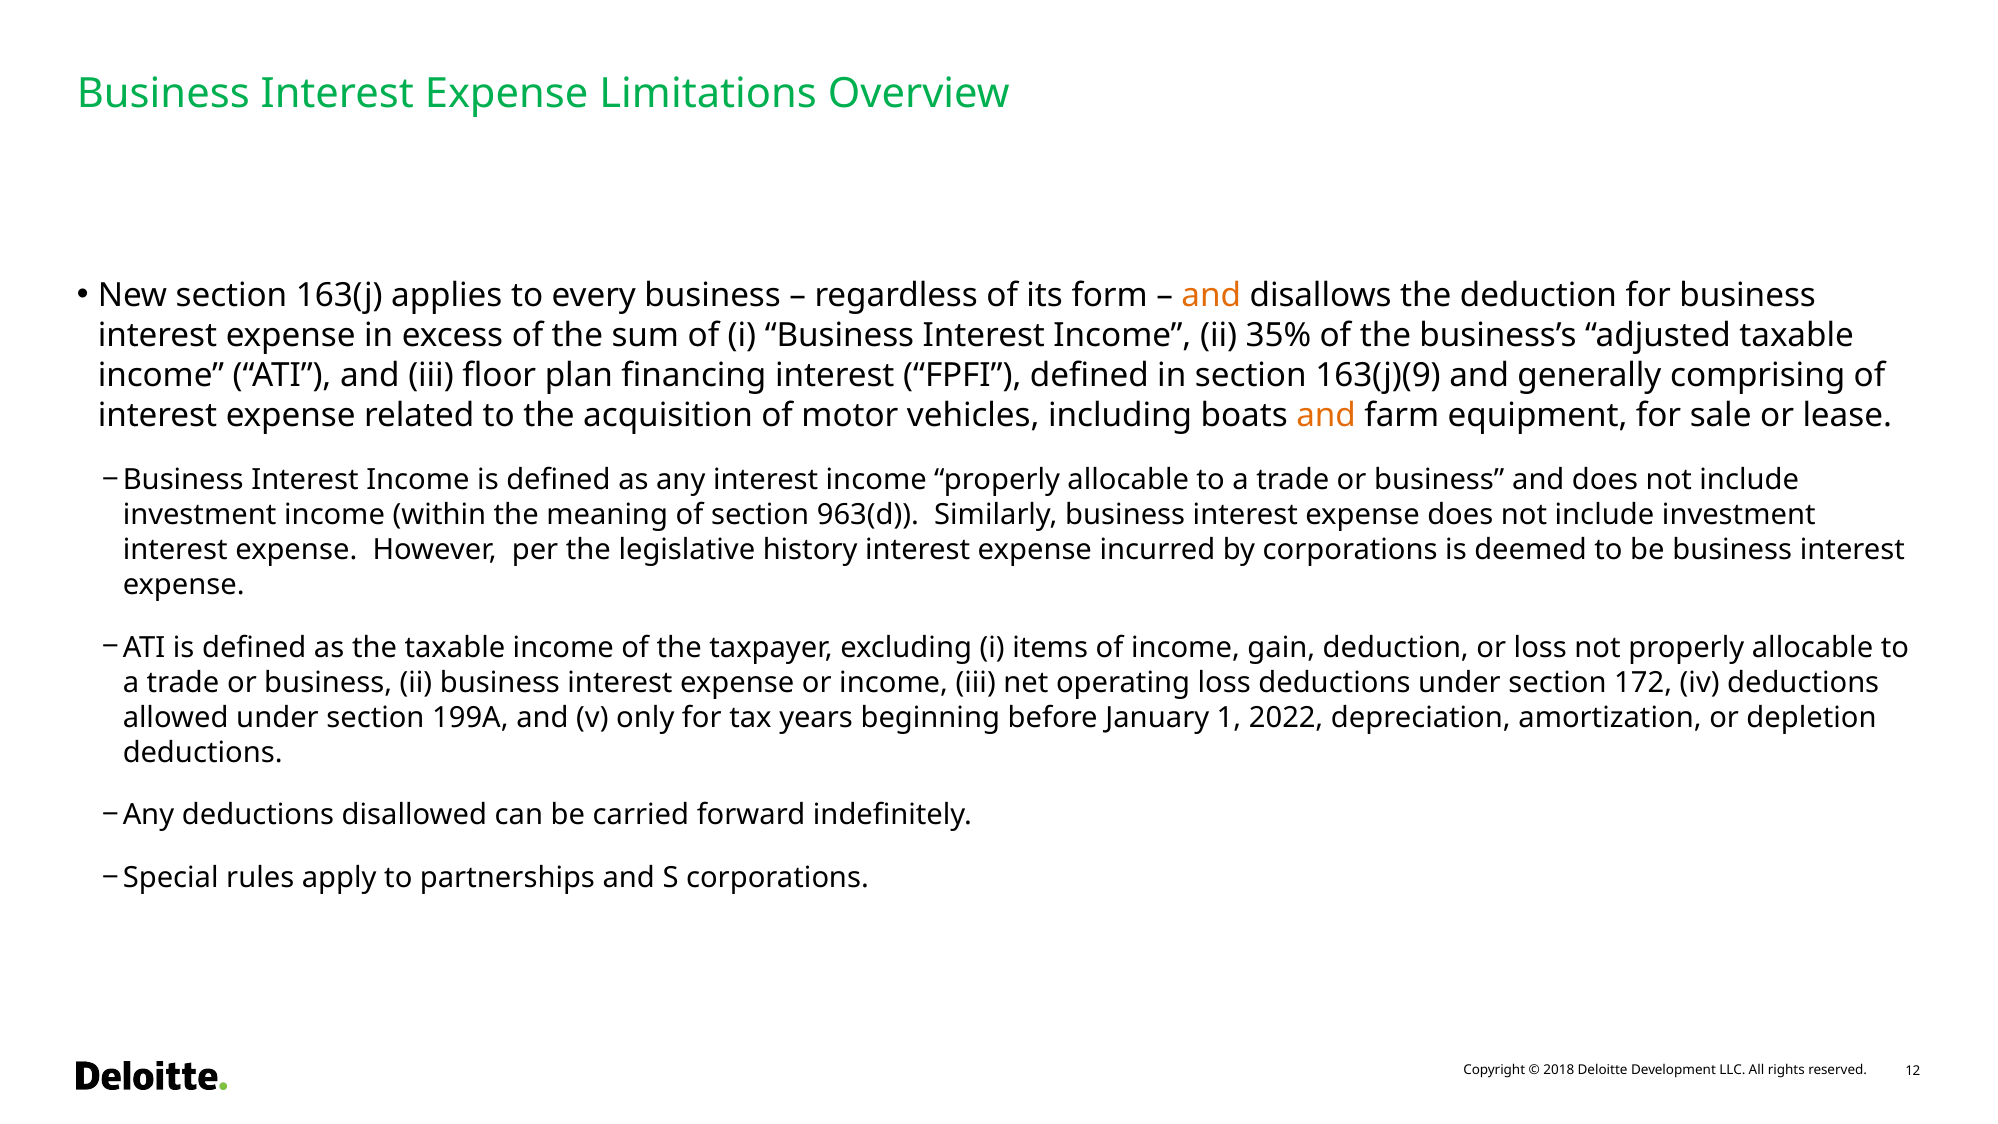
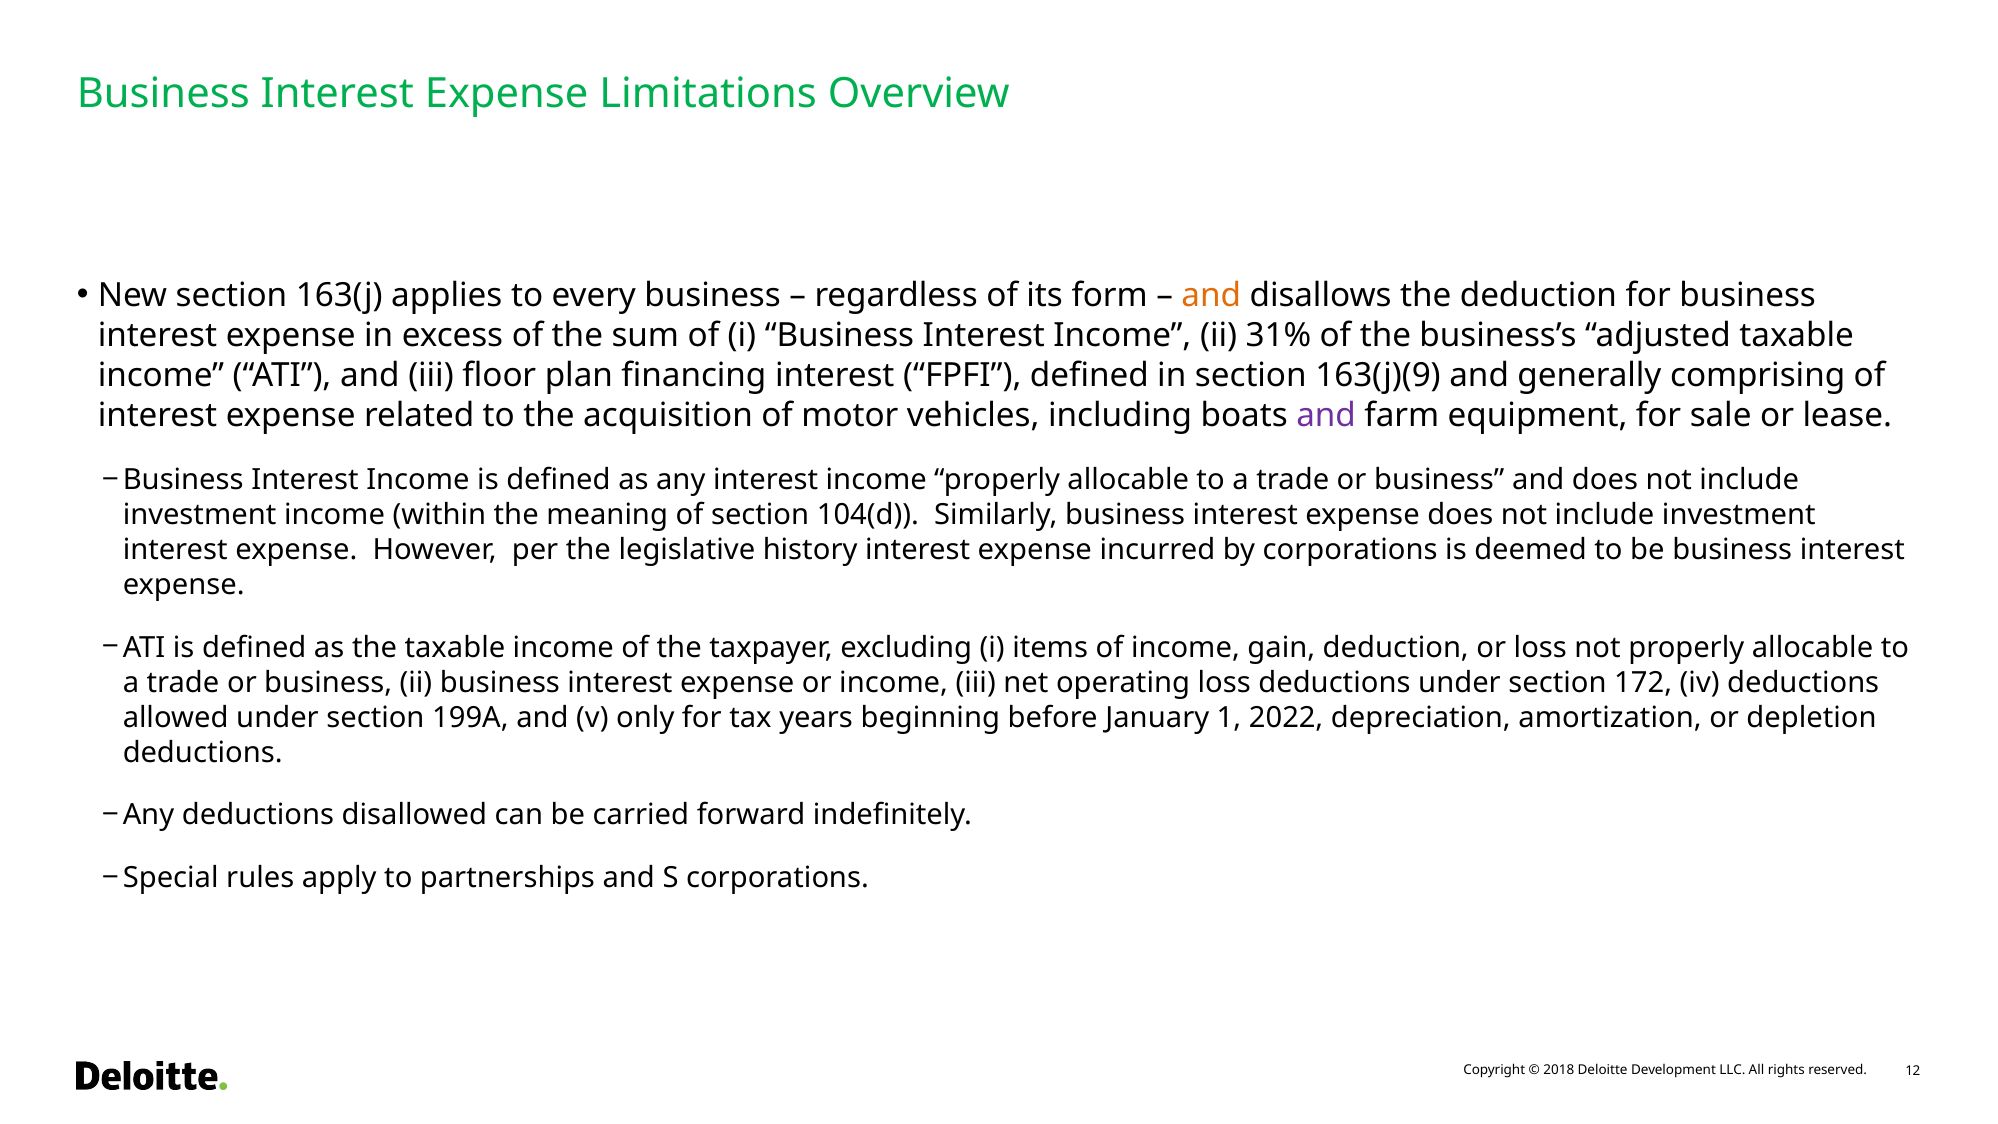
35%: 35% -> 31% (1278, 335)
and colour: orange -> purple (1326, 415)
963(d: 963(d -> 104(d (868, 515)
